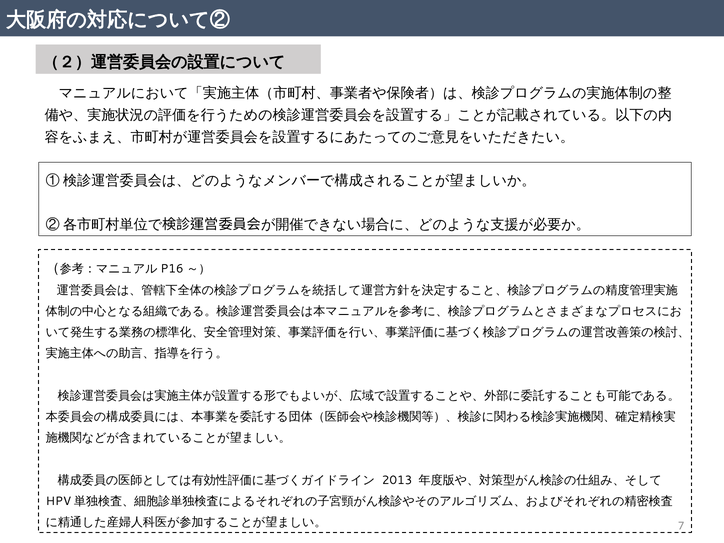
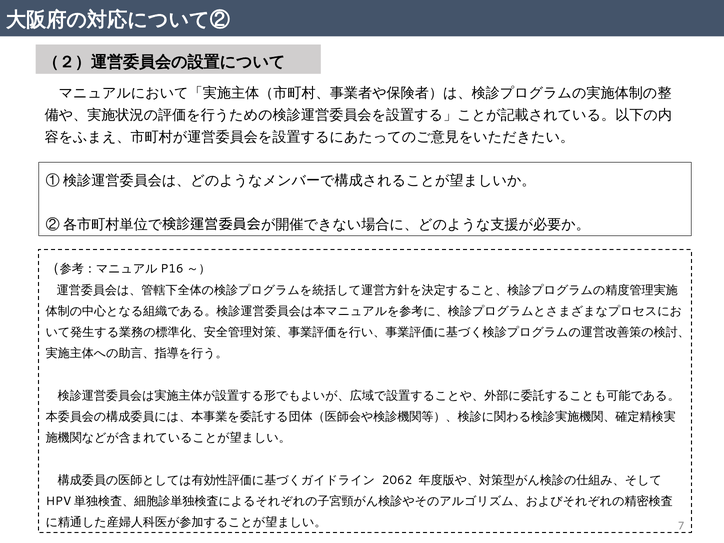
2013: 2013 -> 2062 (397, 480)
